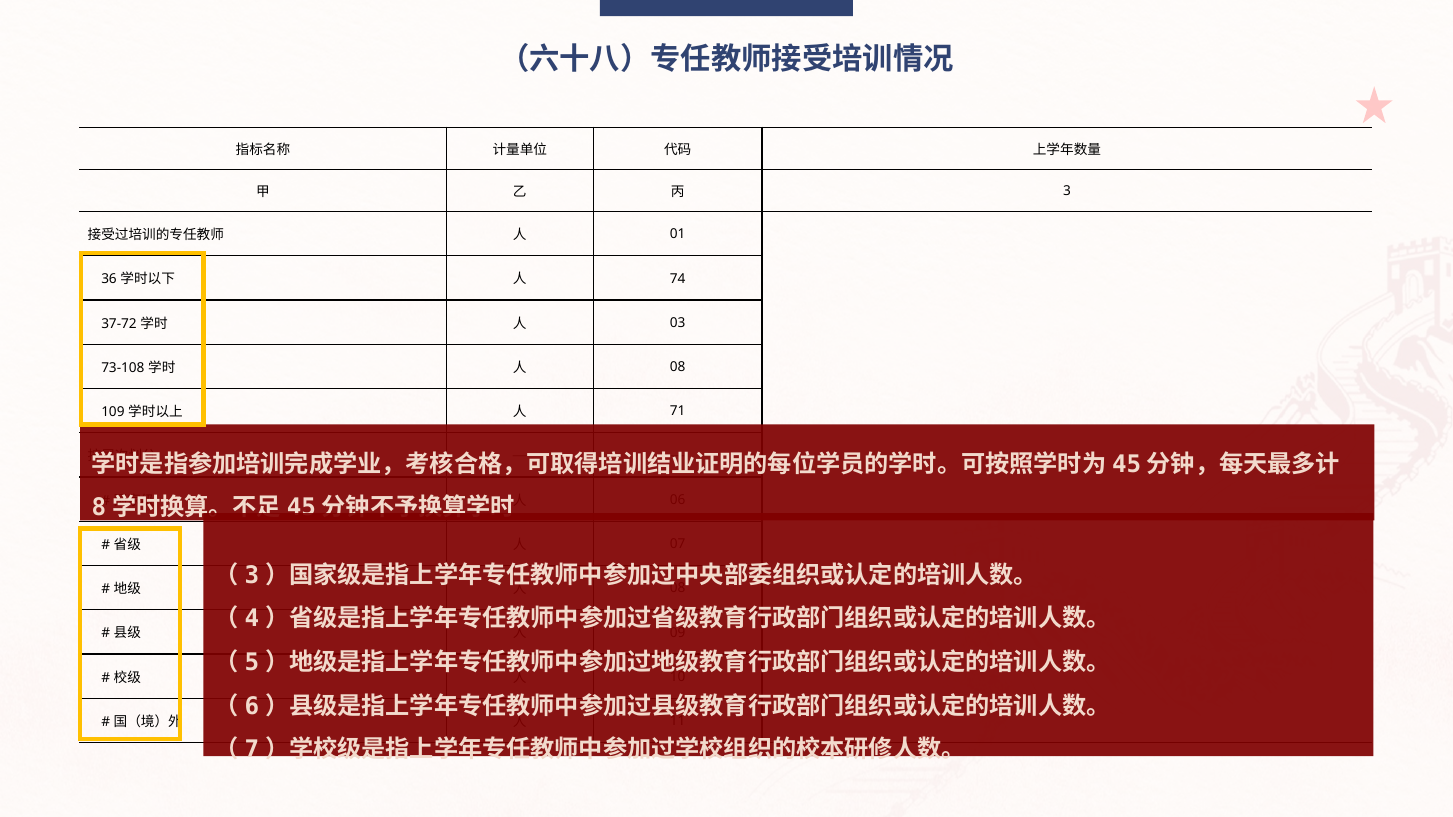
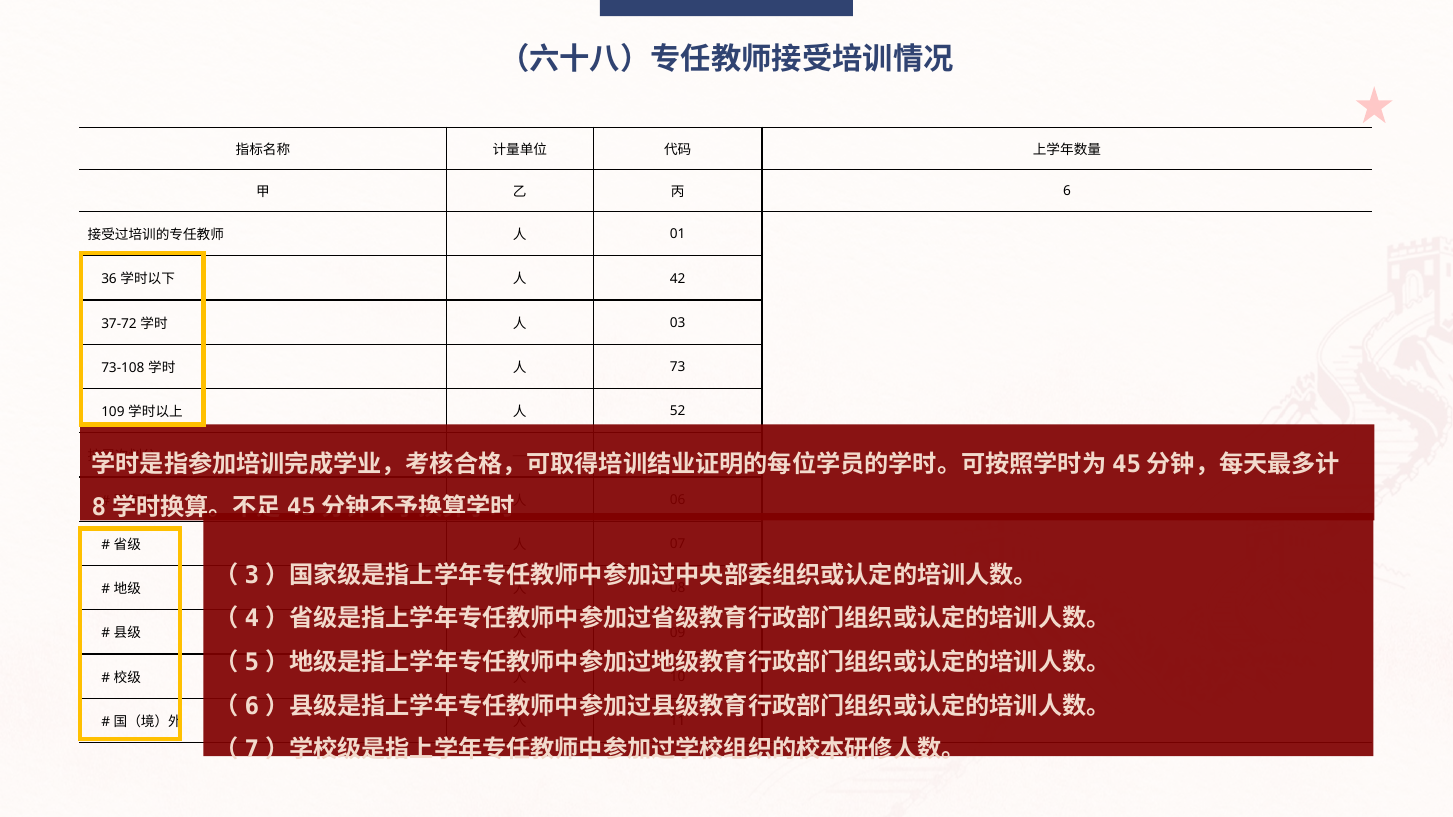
3: 3 -> 6 (1067, 191)
74: 74 -> 42 (678, 279)
08: 08 -> 73 (678, 367)
71: 71 -> 52 (678, 412)
